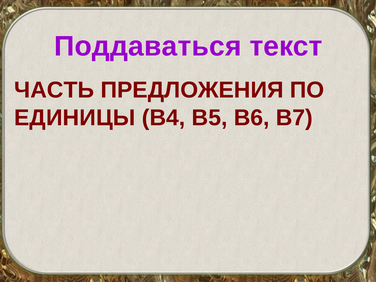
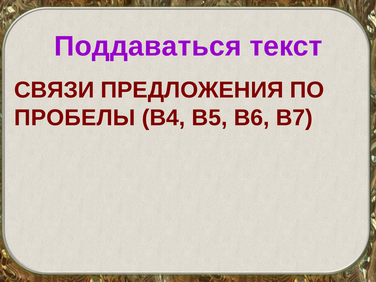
ЧАСТЬ: ЧАСТЬ -> СВЯЗИ (54, 90)
ЕДИНИЦЫ: ЕДИНИЦЫ -> ПРОБЕЛЫ (75, 118)
